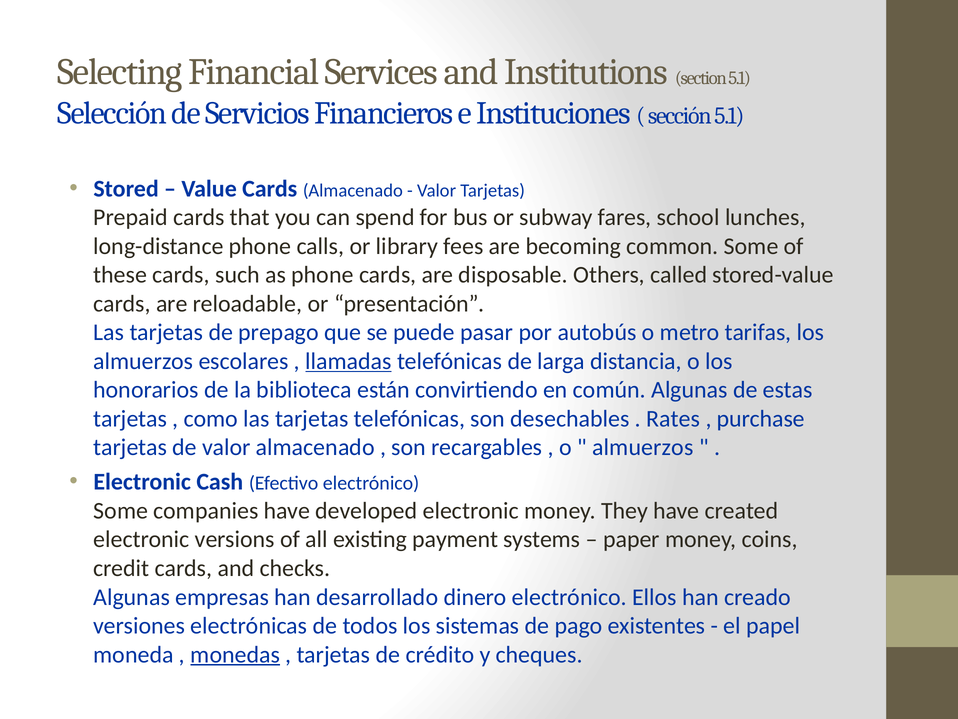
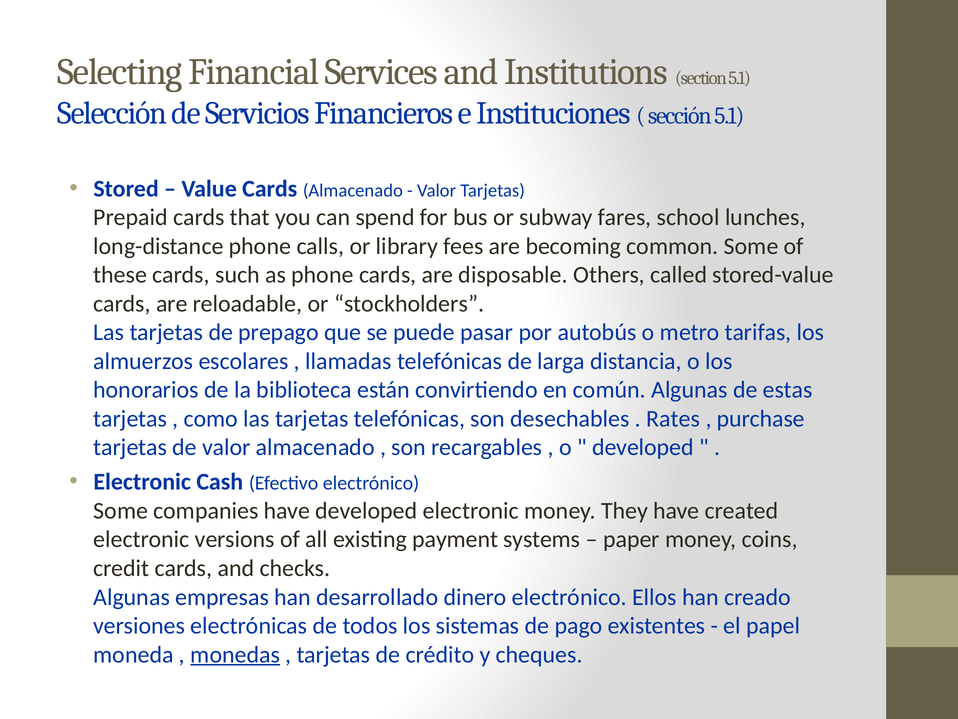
presentación: presentación -> stockholders (409, 303)
llamadas underline: present -> none (349, 361)
almuerzos: almuerzos -> developed (643, 447)
